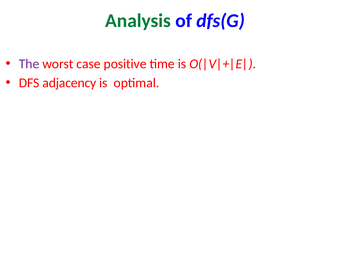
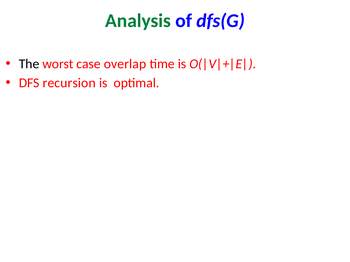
The colour: purple -> black (29, 64)
positive: positive -> overlap (125, 64)
adjacency: adjacency -> recursion (69, 83)
